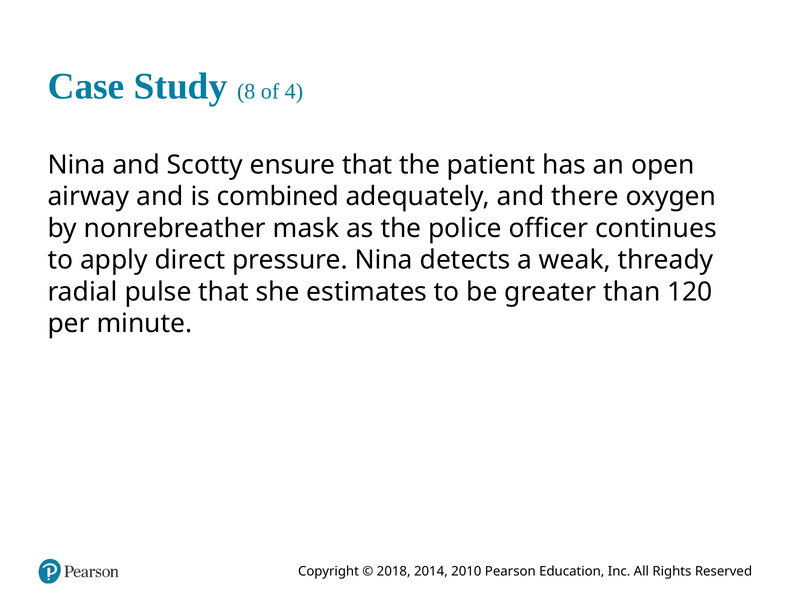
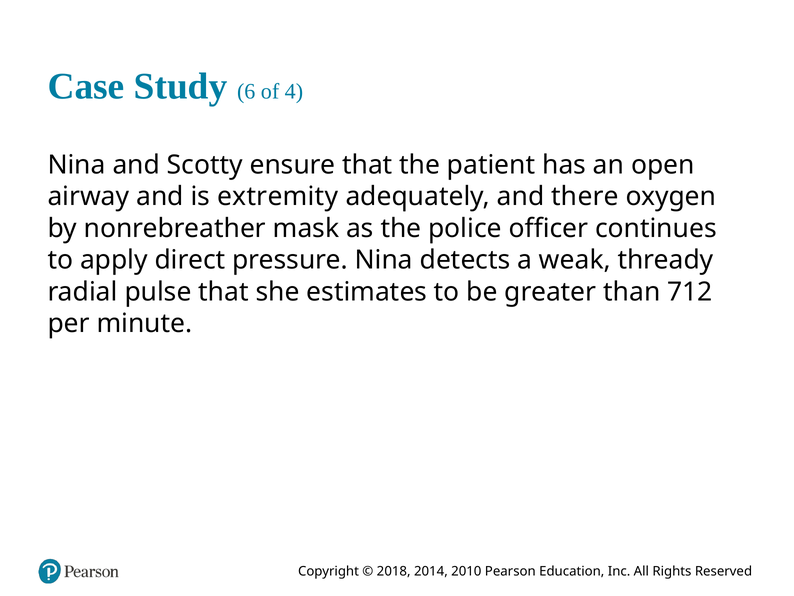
8: 8 -> 6 (246, 91)
combined: combined -> extremity (278, 196)
120: 120 -> 712 (690, 292)
